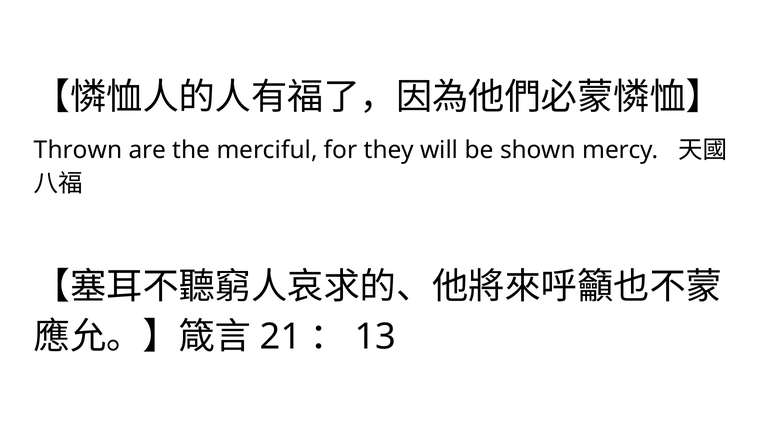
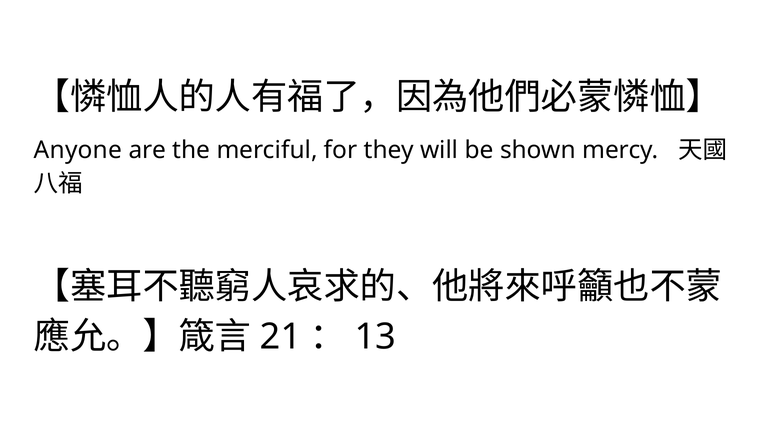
Thrown: Thrown -> Anyone (78, 150)
